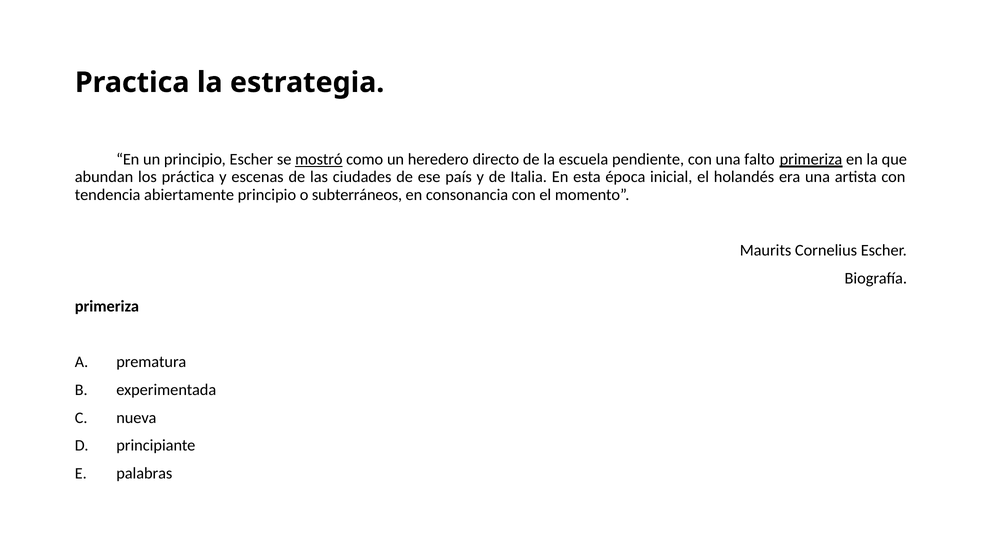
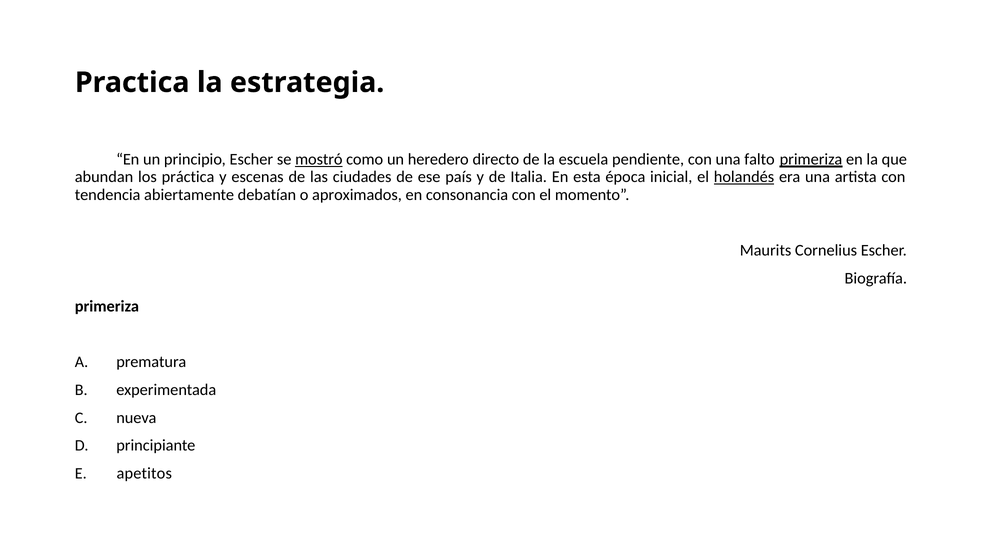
holandés underline: none -> present (744, 177)
abiertamente principio: principio -> debatían (267, 195)
subterráneos: subterráneos -> aproximados (357, 195)
palabras: palabras -> apetitos (144, 474)
